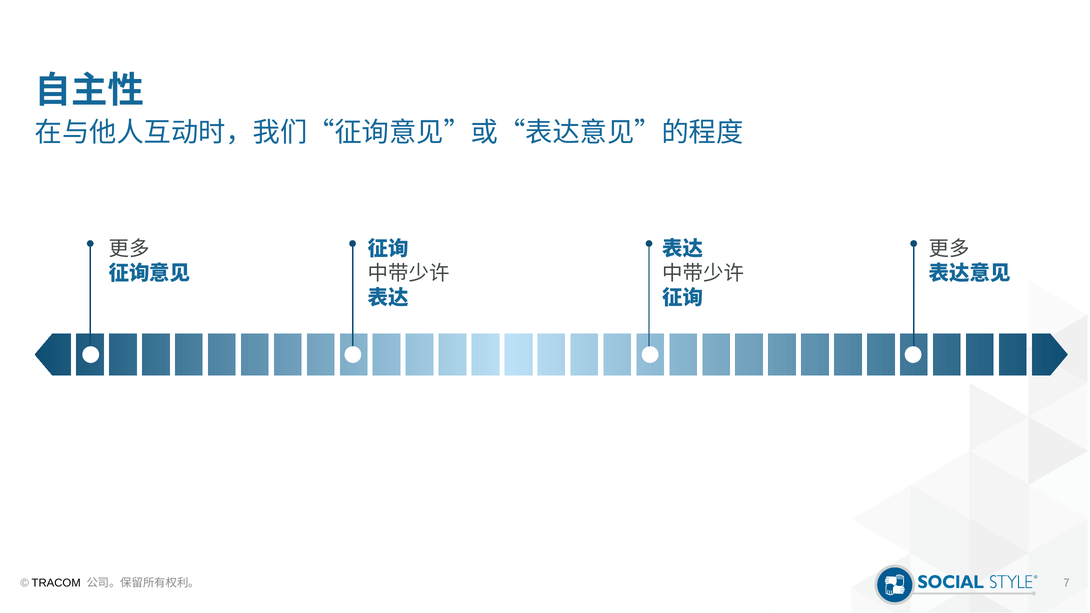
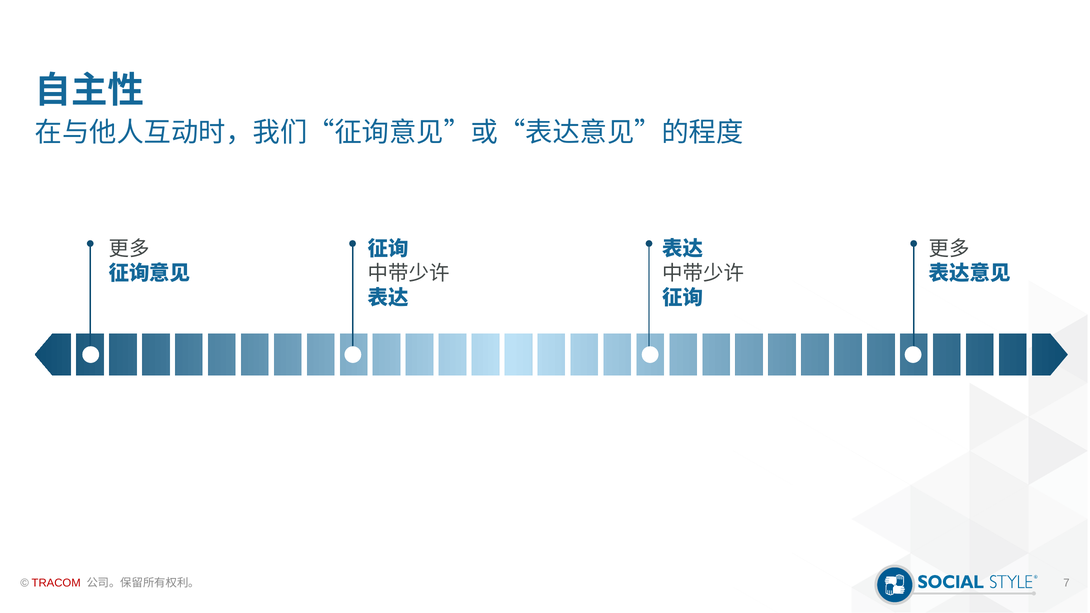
TRACOM colour: black -> red (56, 583)
